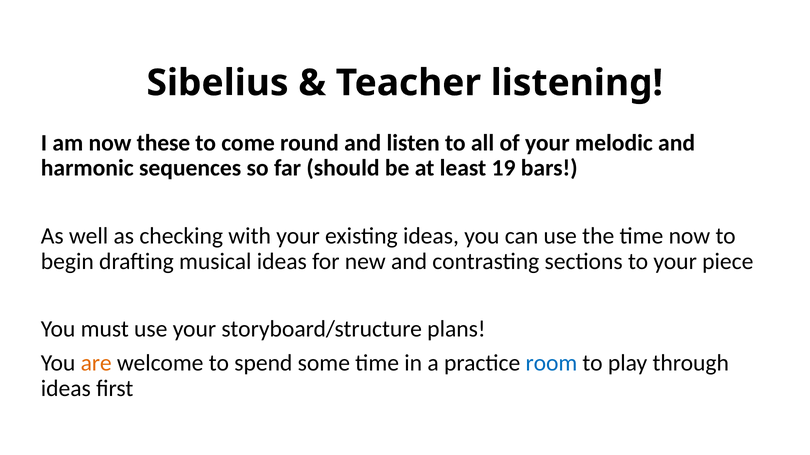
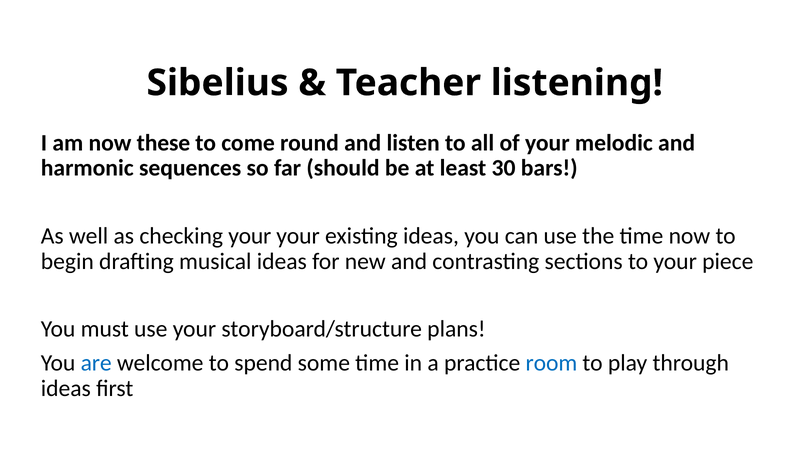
19: 19 -> 30 (504, 168)
checking with: with -> your (250, 236)
are colour: orange -> blue (96, 363)
